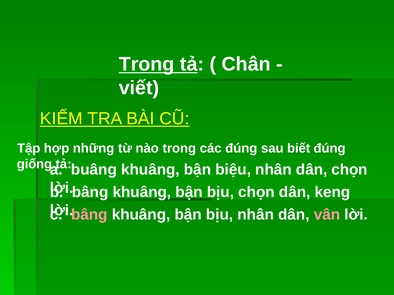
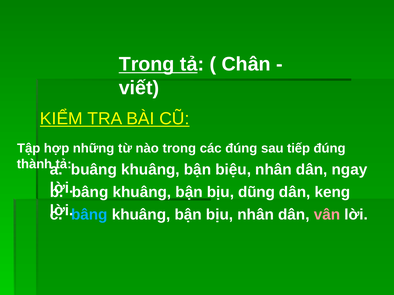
biết: biết -> tiếp (299, 149)
giống: giống -> thành (35, 164)
dân chọn: chọn -> ngay (349, 170)
bịu chọn: chọn -> dũng (257, 192)
bâng colour: pink -> light blue (89, 215)
